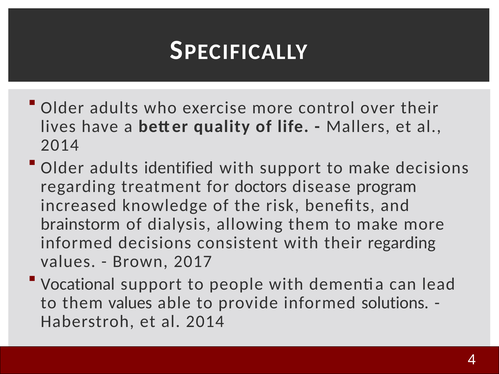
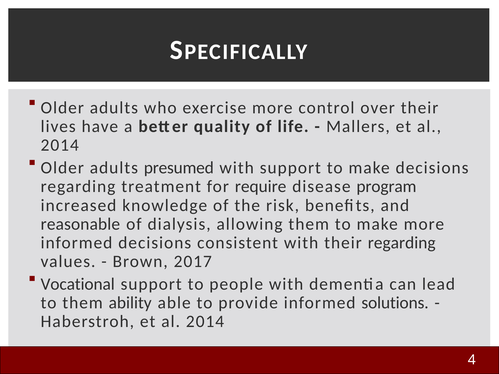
identified: identified -> presumed (179, 168)
doctors: doctors -> require (261, 187)
brainstorm: brainstorm -> reasonable (80, 224)
them values: values -> ability (130, 303)
